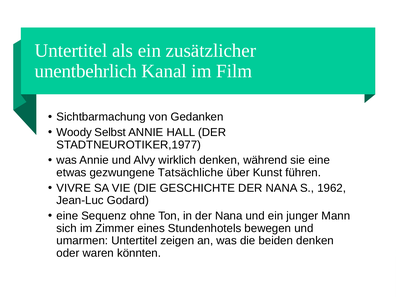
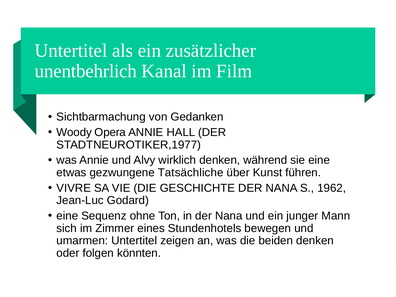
Selbst: Selbst -> Opera (110, 132)
waren: waren -> folgen (98, 253)
